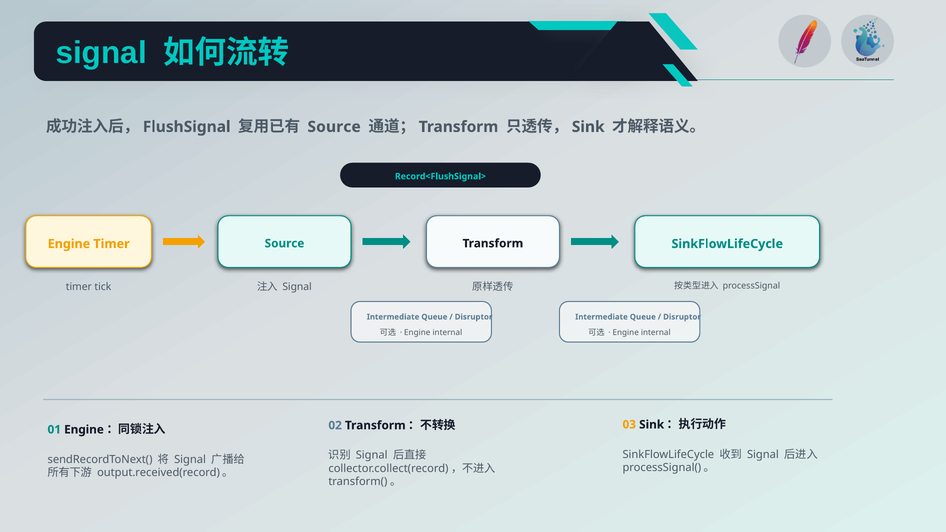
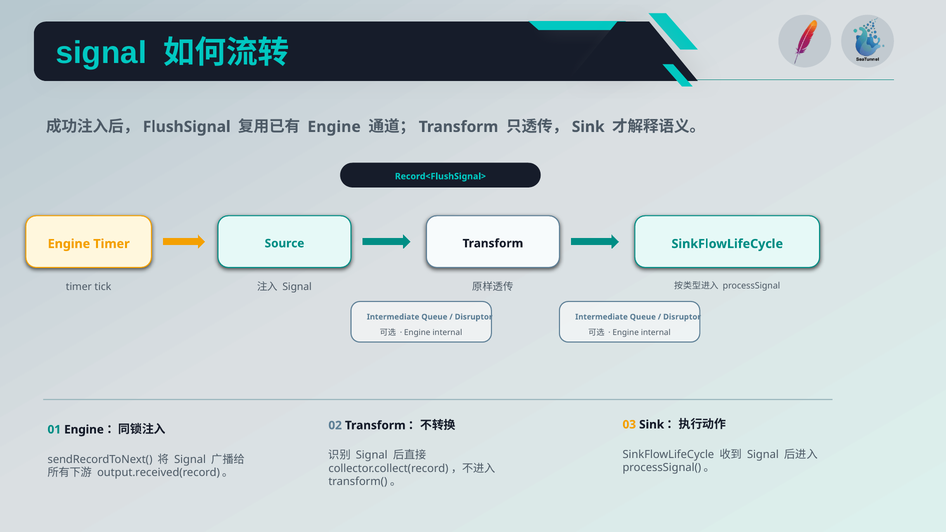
Source: Source -> Engine (334, 127)
